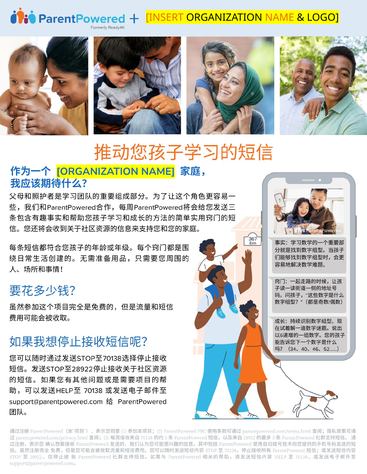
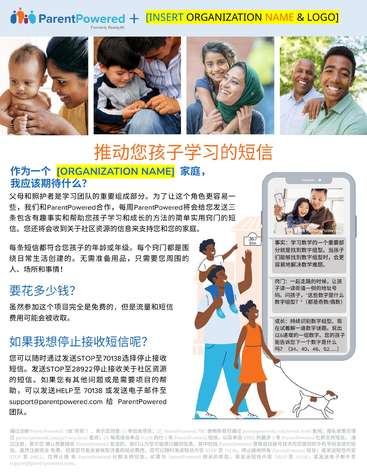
INSERT colour: orange -> blue (165, 18)
